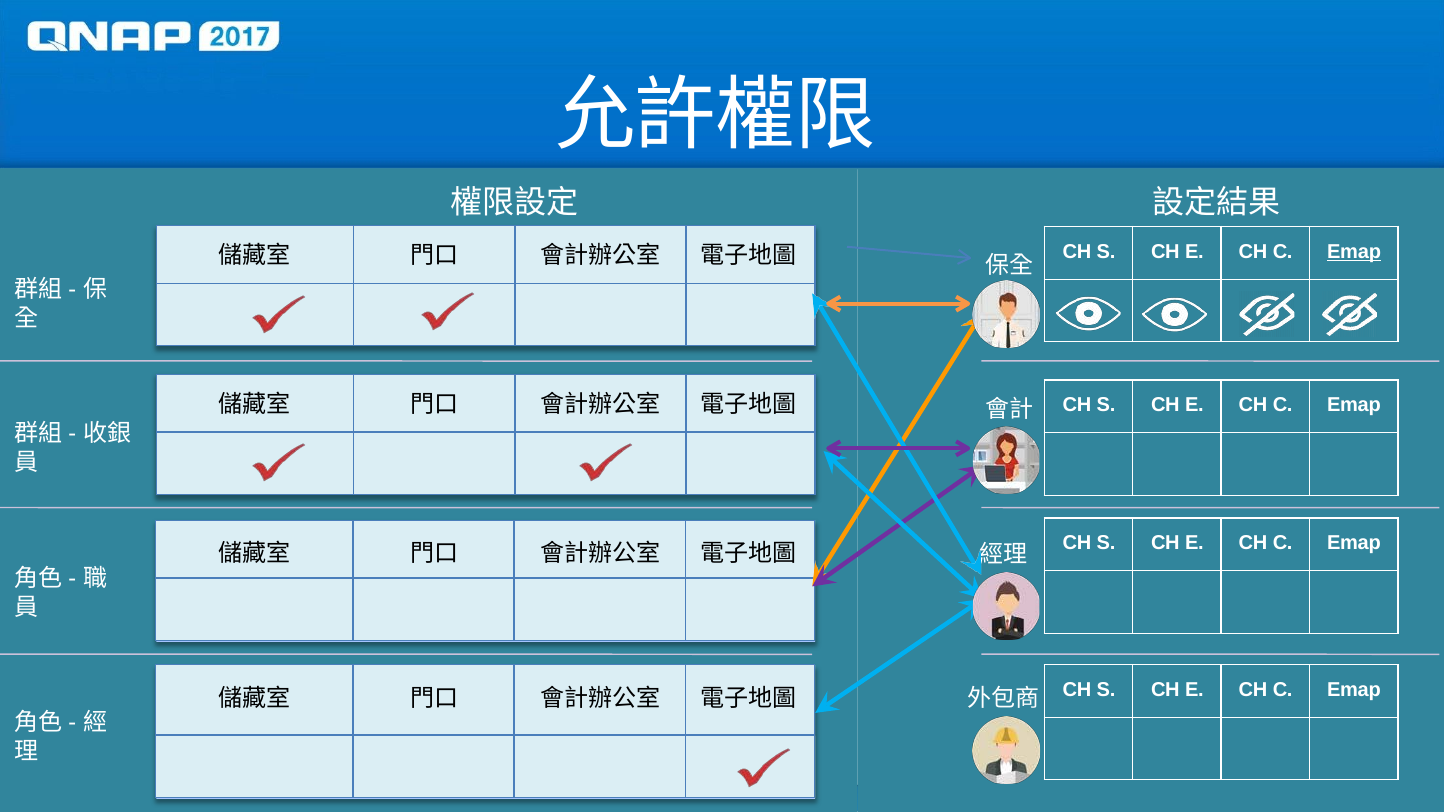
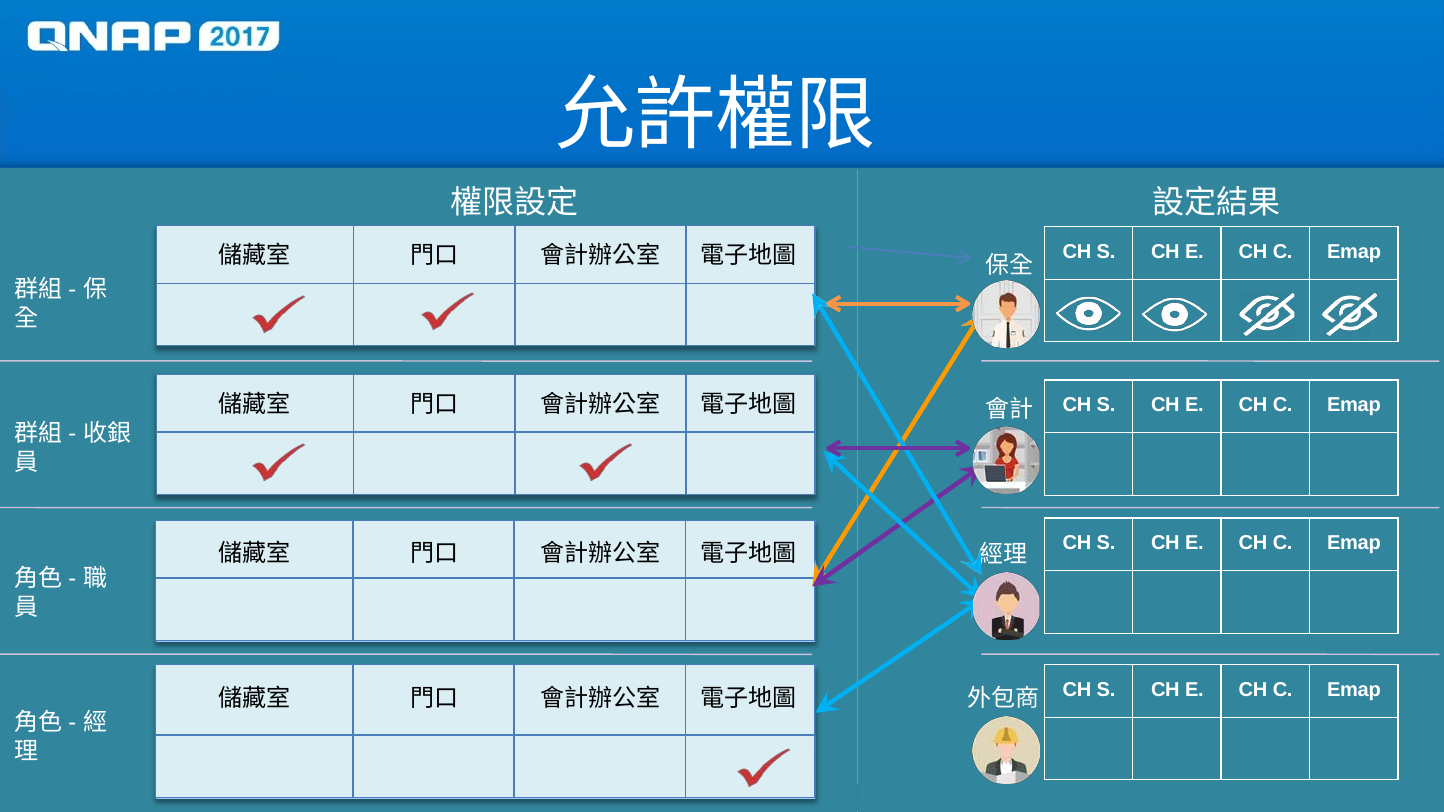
Emap underline: present -> none (1354, 252)
